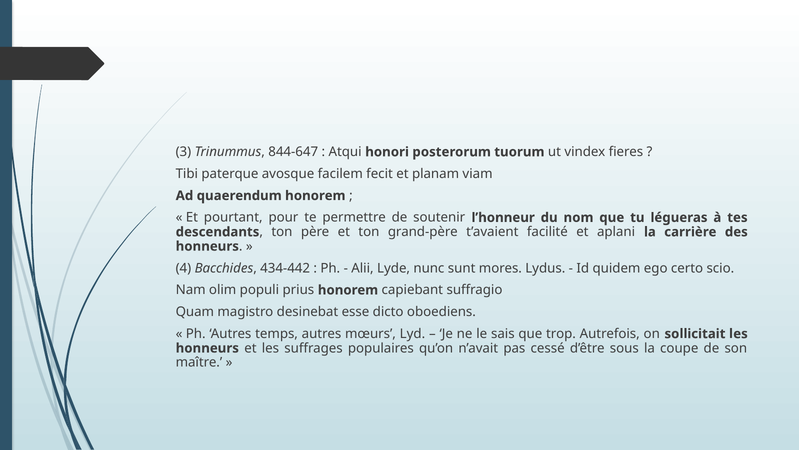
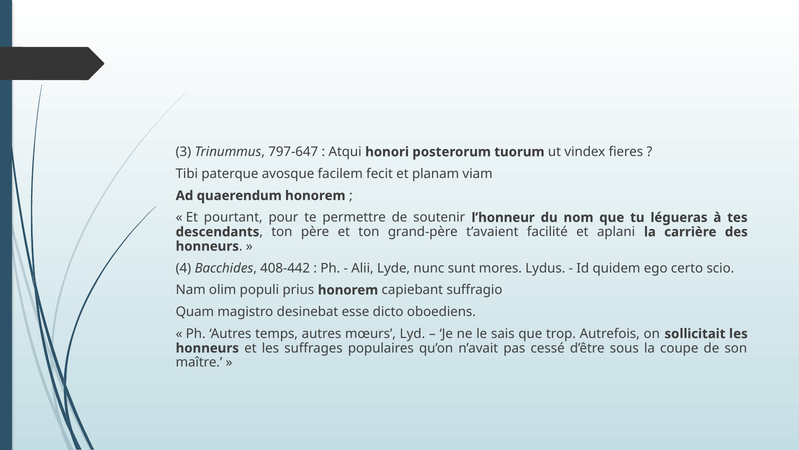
844-647: 844-647 -> 797-647 (293, 152)
434-442: 434-442 -> 408-442 (285, 268)
